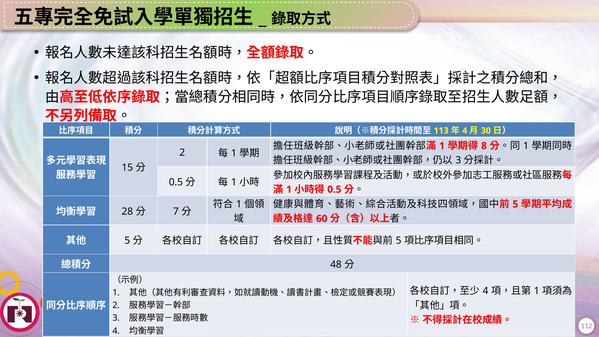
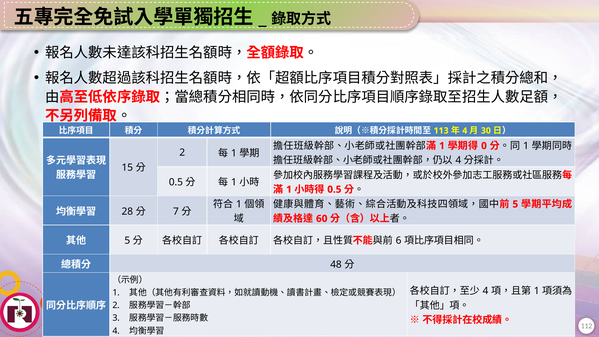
8: 8 -> 0 (484, 146)
3: 3 -> 4 (458, 160)
5: 5 -> 6 (399, 241)
